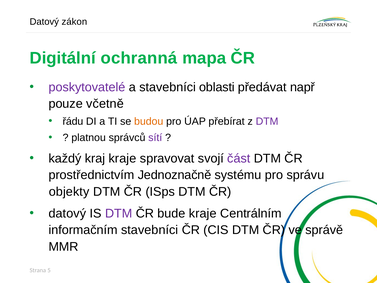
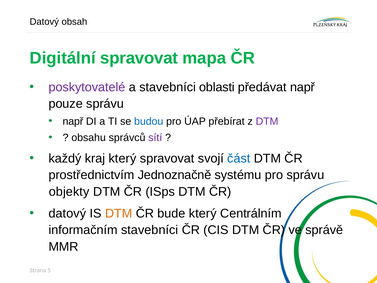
zákon: zákon -> obsah (74, 22)
Digitální ochranná: ochranná -> spravovat (139, 58)
pouze včetně: včetně -> správu (105, 104)
řádu: řádu -> např (73, 121)
budou colour: orange -> blue (149, 121)
platnou: platnou -> obsahu (89, 138)
kraj kraje: kraje -> který (122, 158)
část colour: purple -> blue (239, 158)
DTM colour: purple -> orange (119, 213)
bude kraje: kraje -> který (203, 213)
